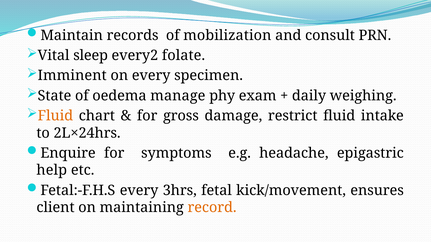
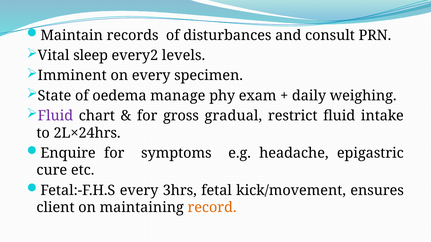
mobilization: mobilization -> disturbances (227, 35)
folate: folate -> levels (184, 56)
Fluid colour: orange -> purple (55, 116)
damage: damage -> gradual (233, 116)
help: help -> cure (52, 171)
